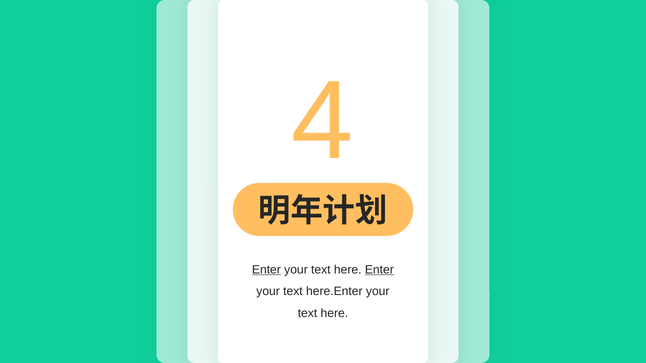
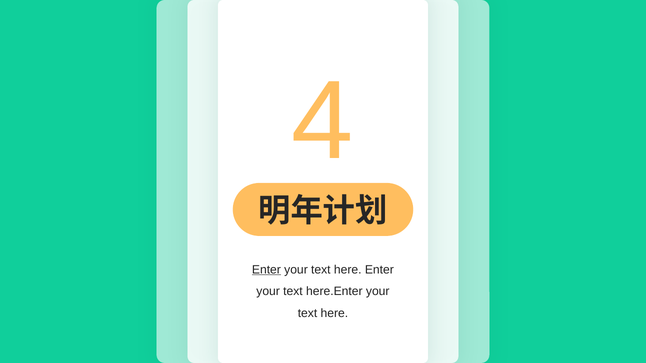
Enter underline: present -> none (379, 270)
